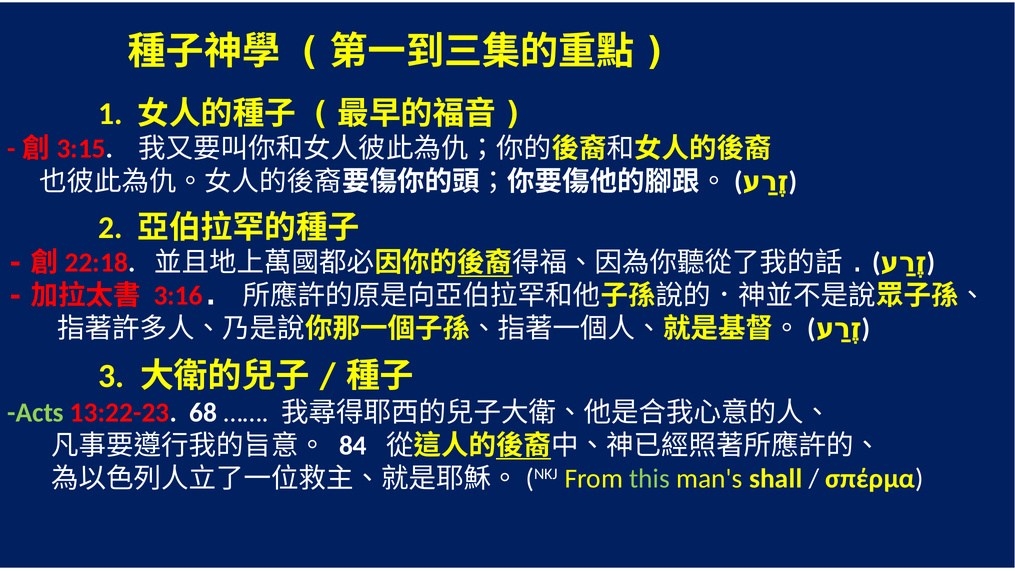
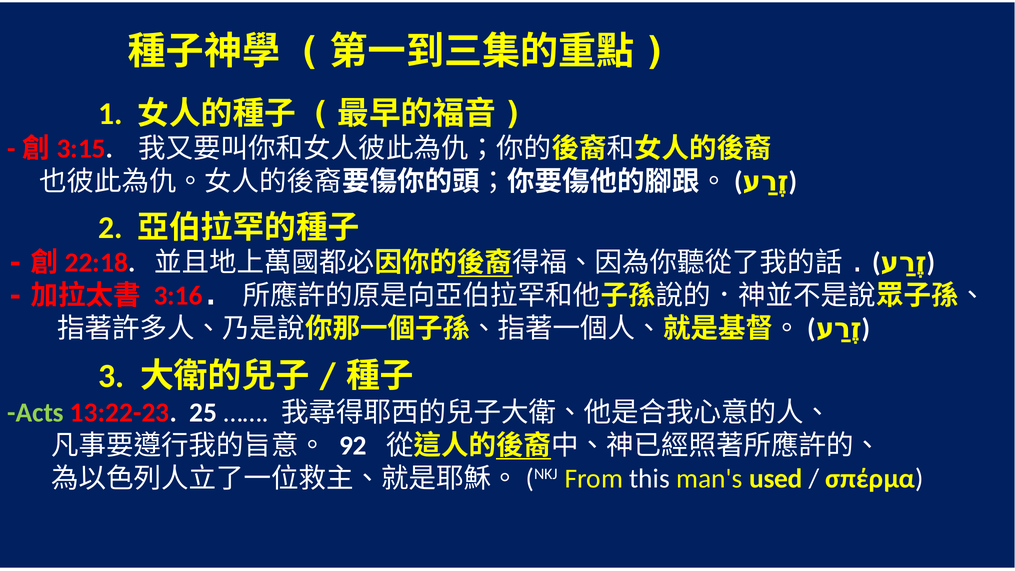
68: 68 -> 25 (203, 413)
84: 84 -> 92 (353, 446)
this colour: light green -> white (650, 479)
shall: shall -> used (776, 479)
